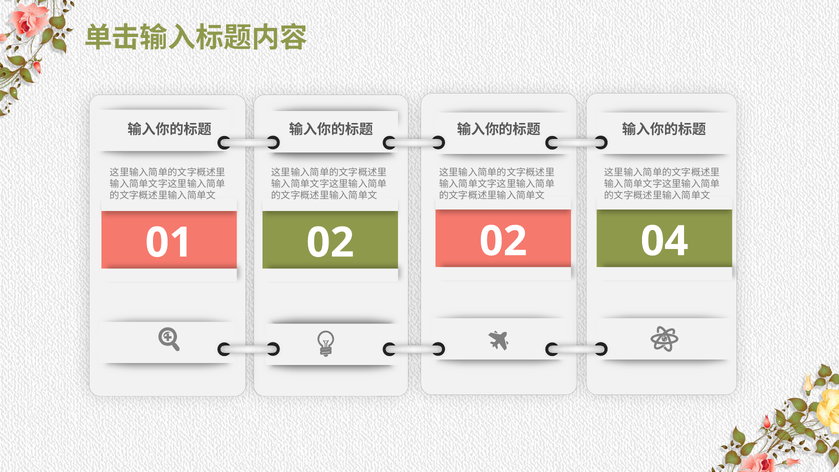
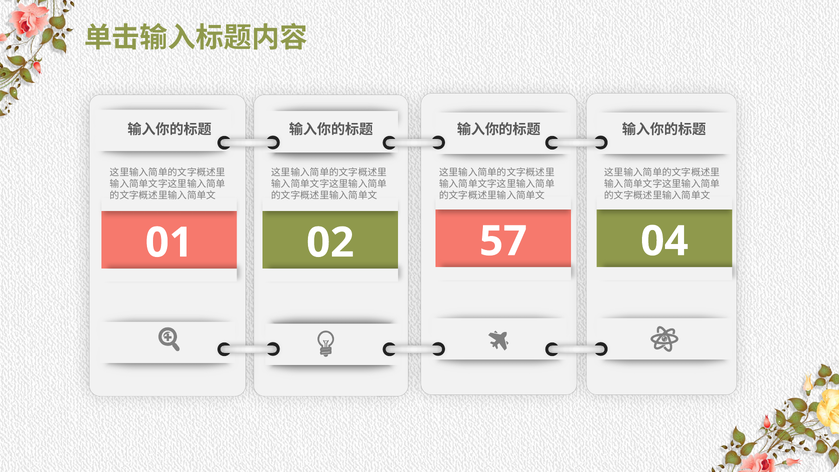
01 02: 02 -> 57 (503, 241)
